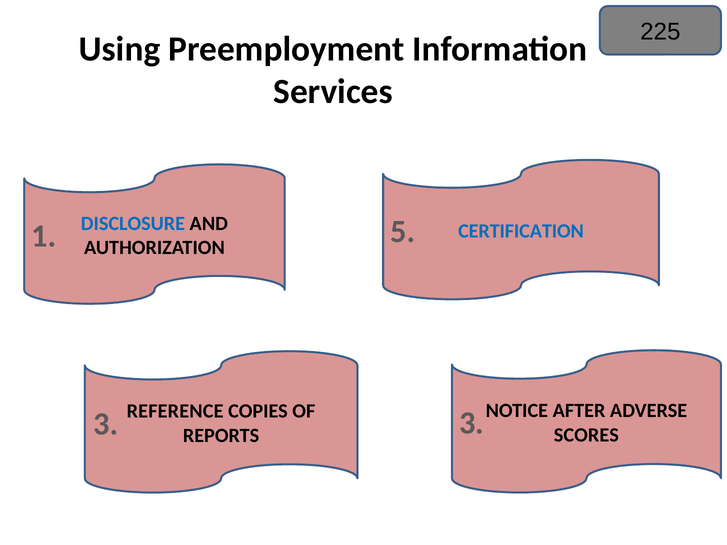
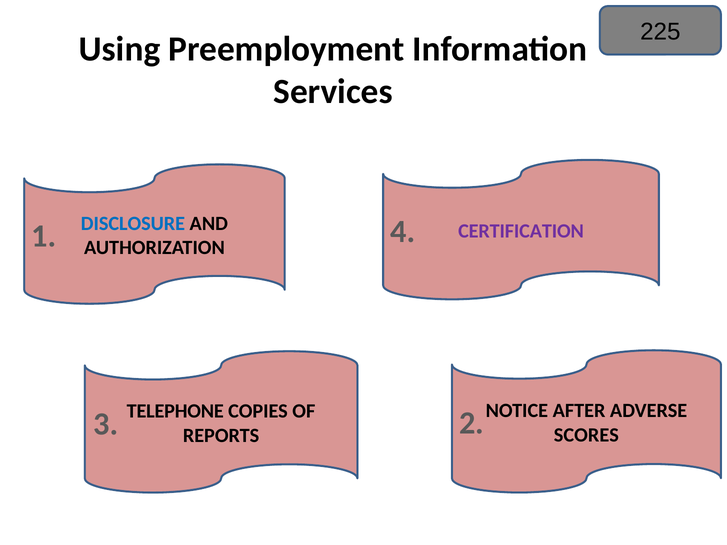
CERTIFICATION colour: blue -> purple (521, 231)
5: 5 -> 4 (403, 232)
REFERENCE: REFERENCE -> TELEPHONE (175, 411)
3 3: 3 -> 2 (472, 423)
